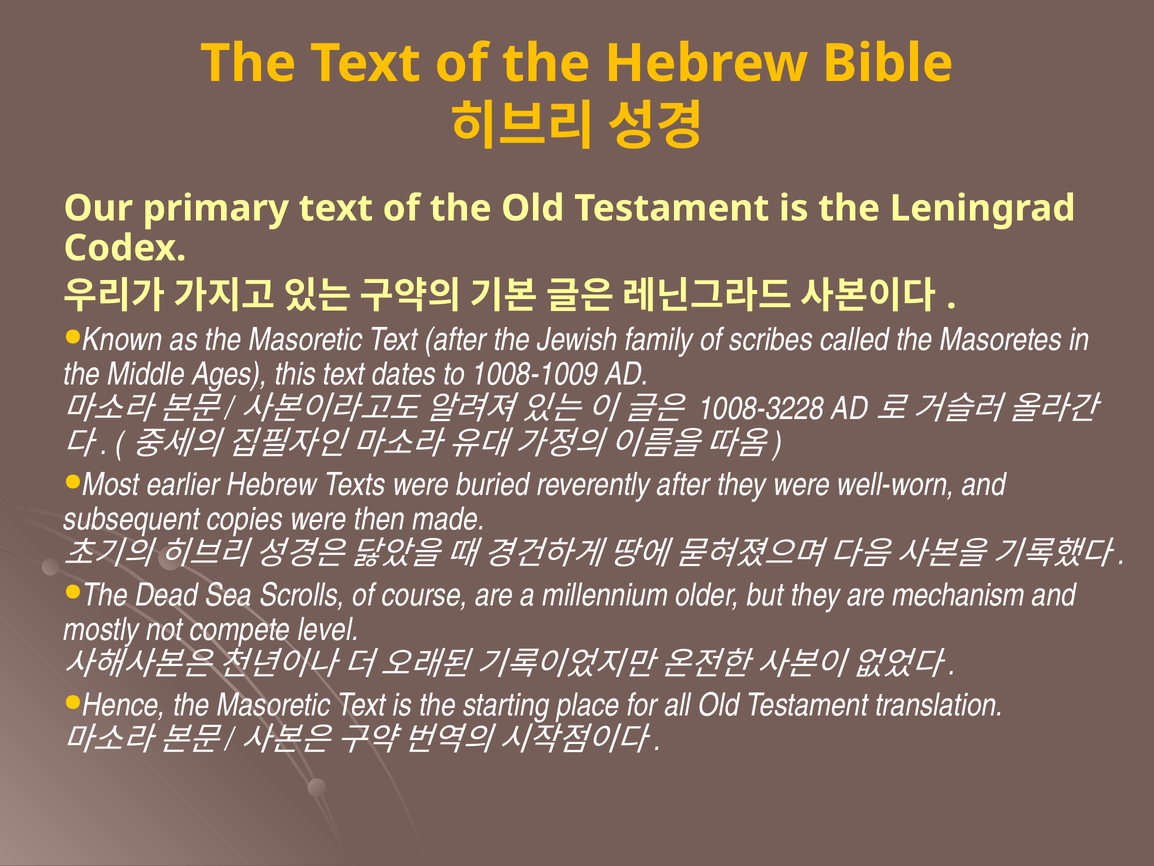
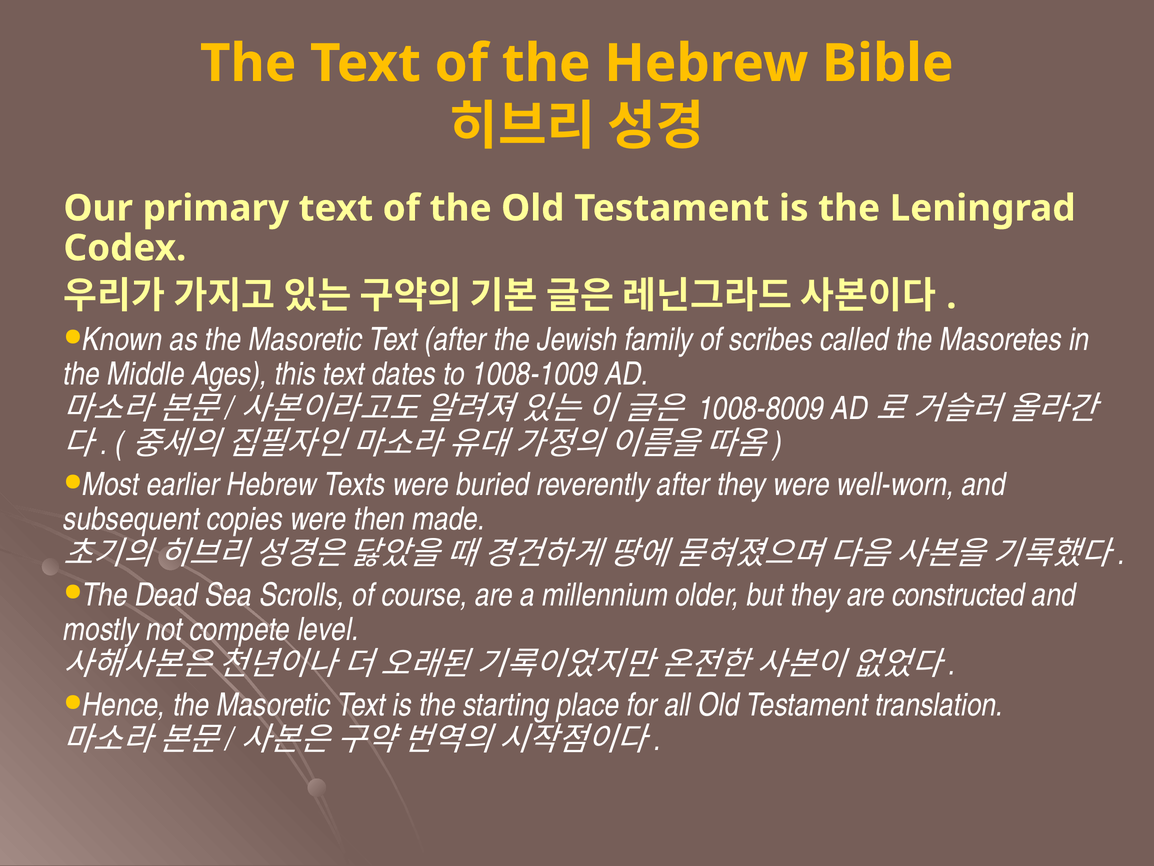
1008-3228: 1008-3228 -> 1008-8009 (761, 409)
mechanism: mechanism -> constructed (958, 595)
